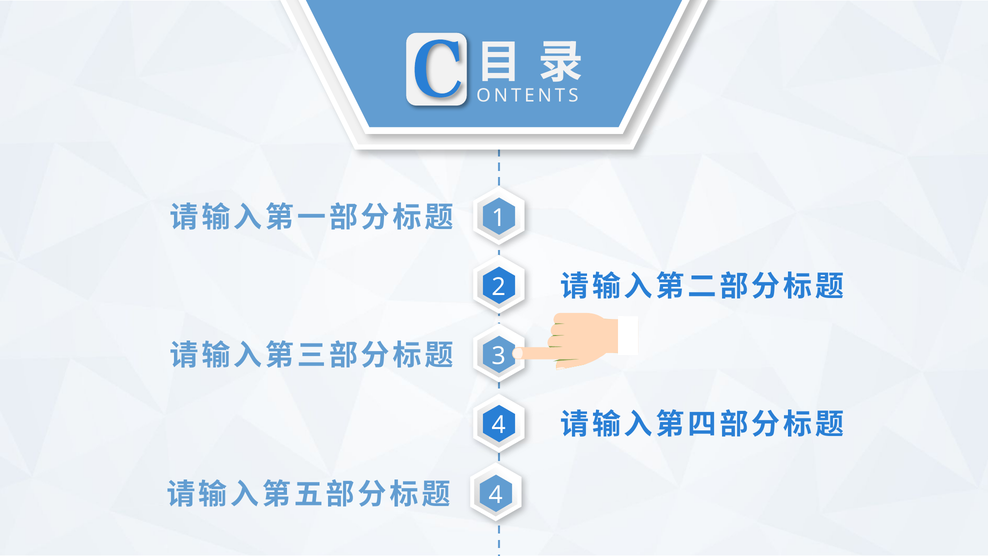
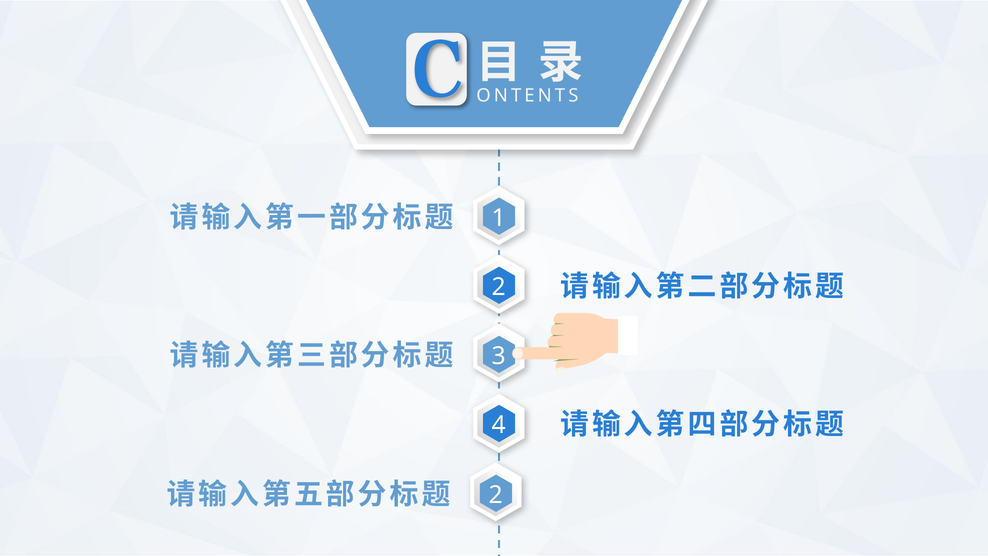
4: 4 -> 2 (496, 495)
